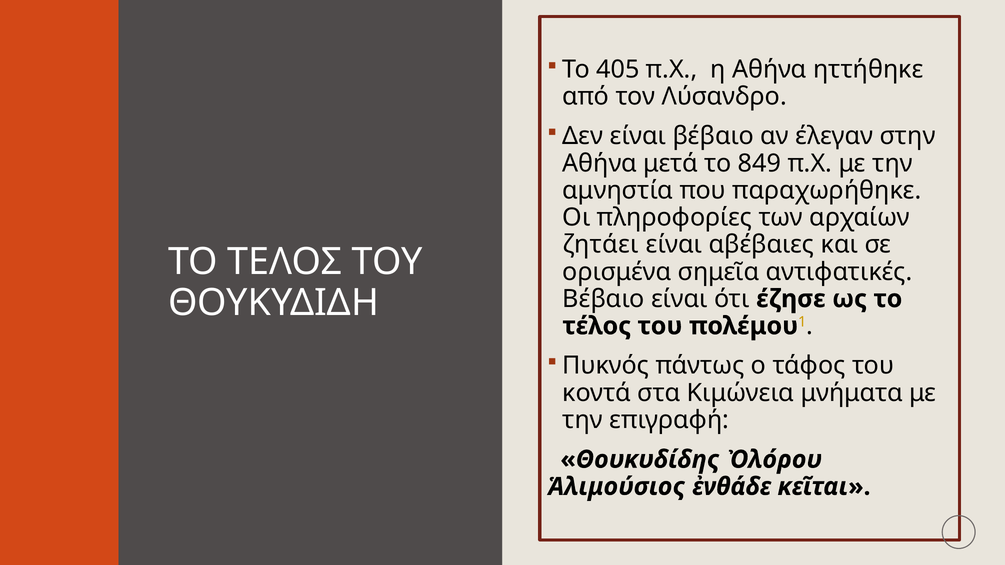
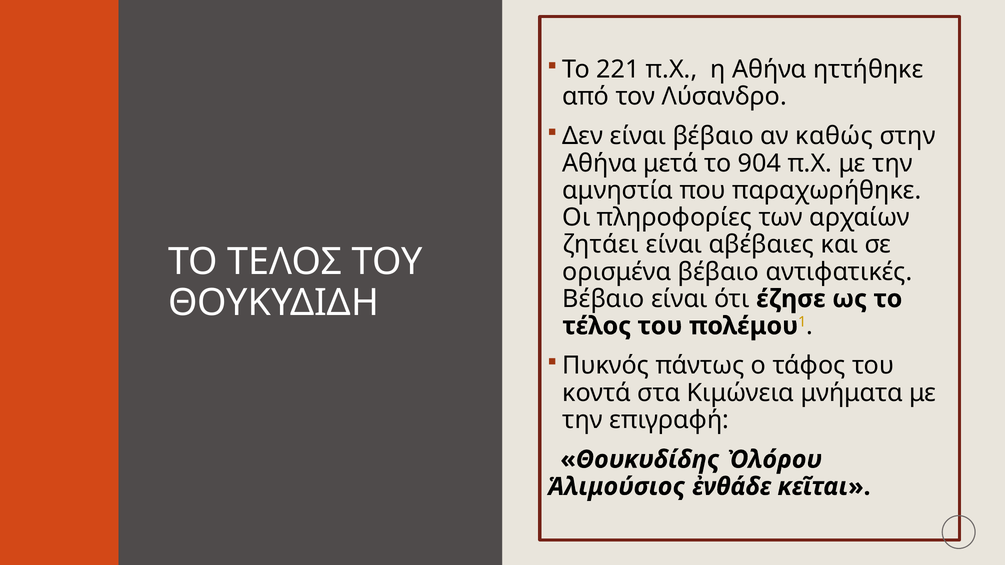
405: 405 -> 221 (618, 69)
έλεγαν: έλεγαν -> καθώς (834, 136)
849: 849 -> 904 (759, 163)
ορισμένα σημεῖα: σημεῖα -> βέβαιο (719, 272)
